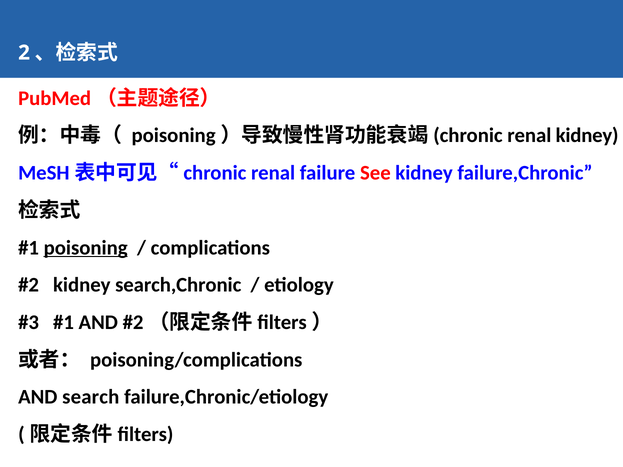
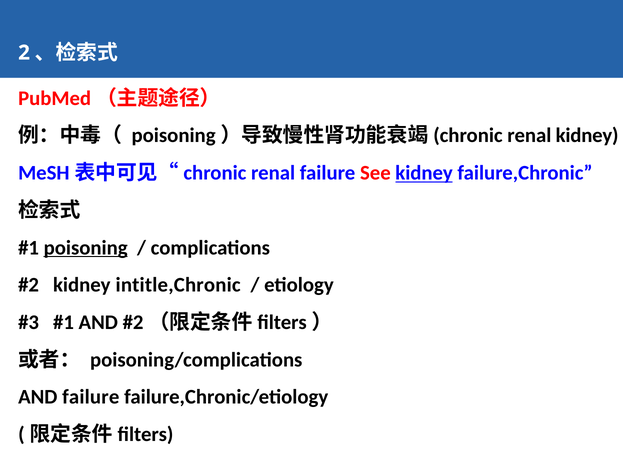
kidney underline: none -> present (424, 173)
search,Chronic: search,Chronic -> intitle,Chronic (178, 285)
AND search: search -> failure (91, 397)
